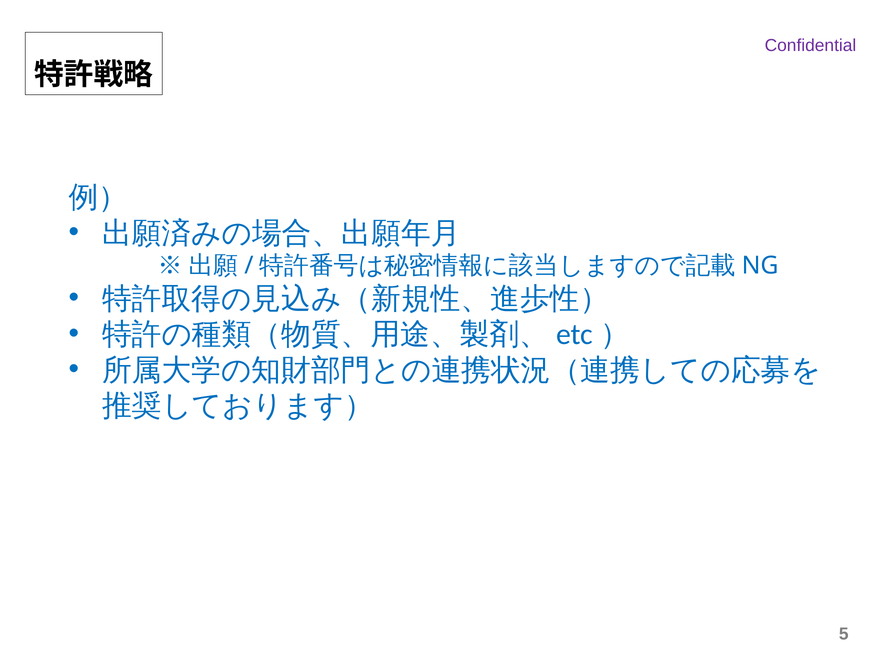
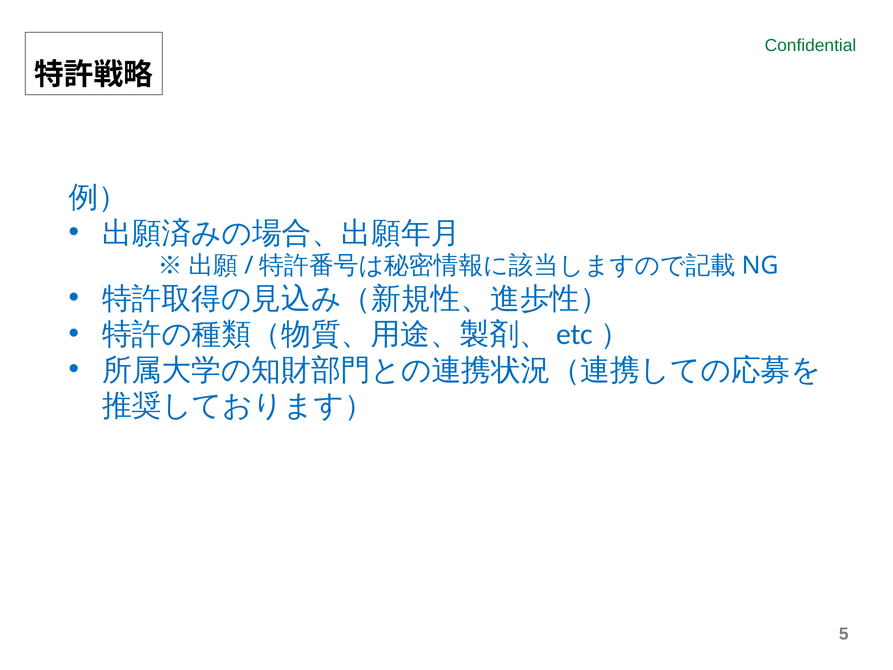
Confidential colour: purple -> green (810, 46)
